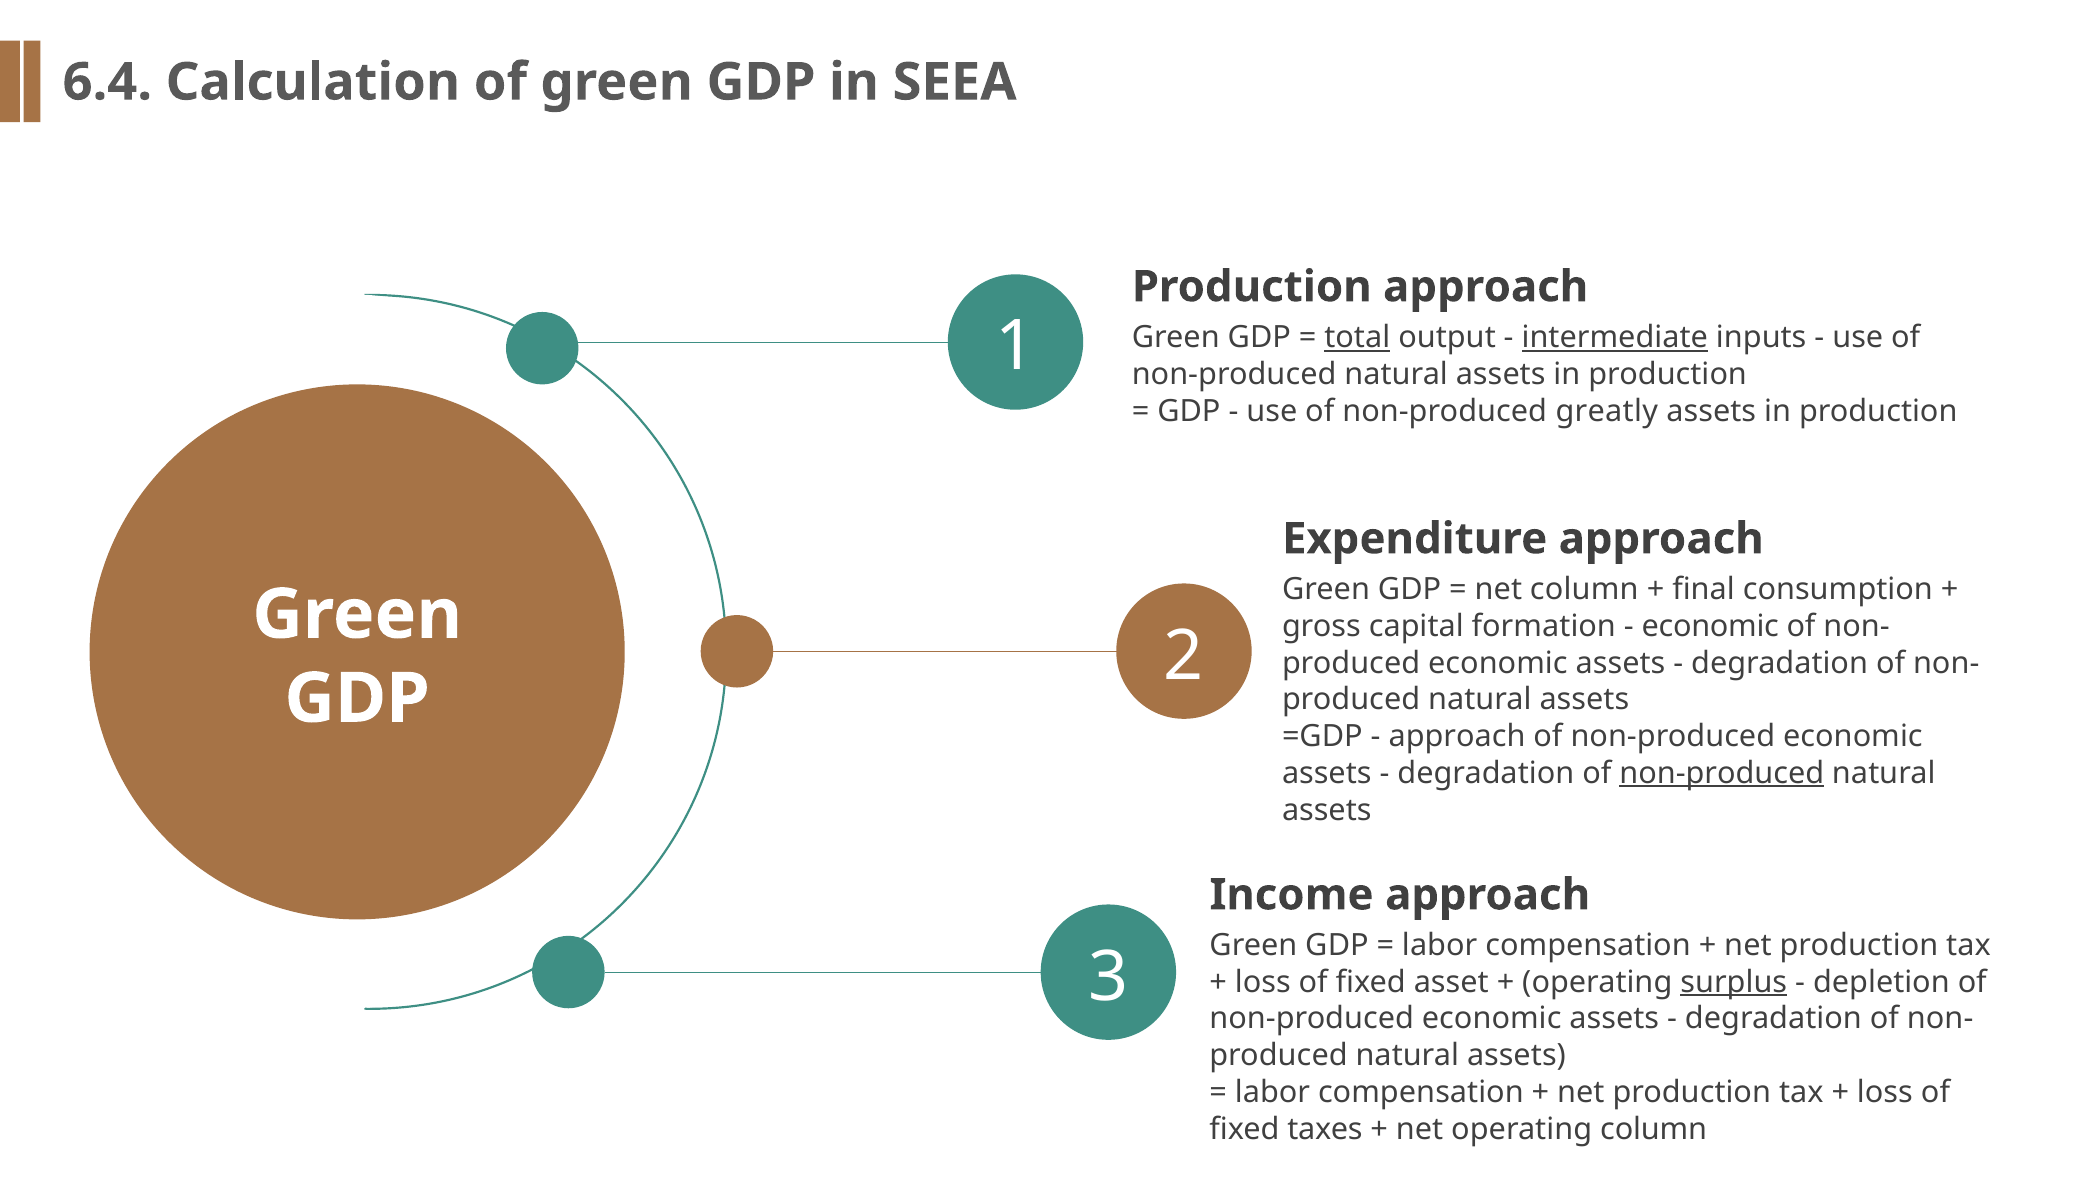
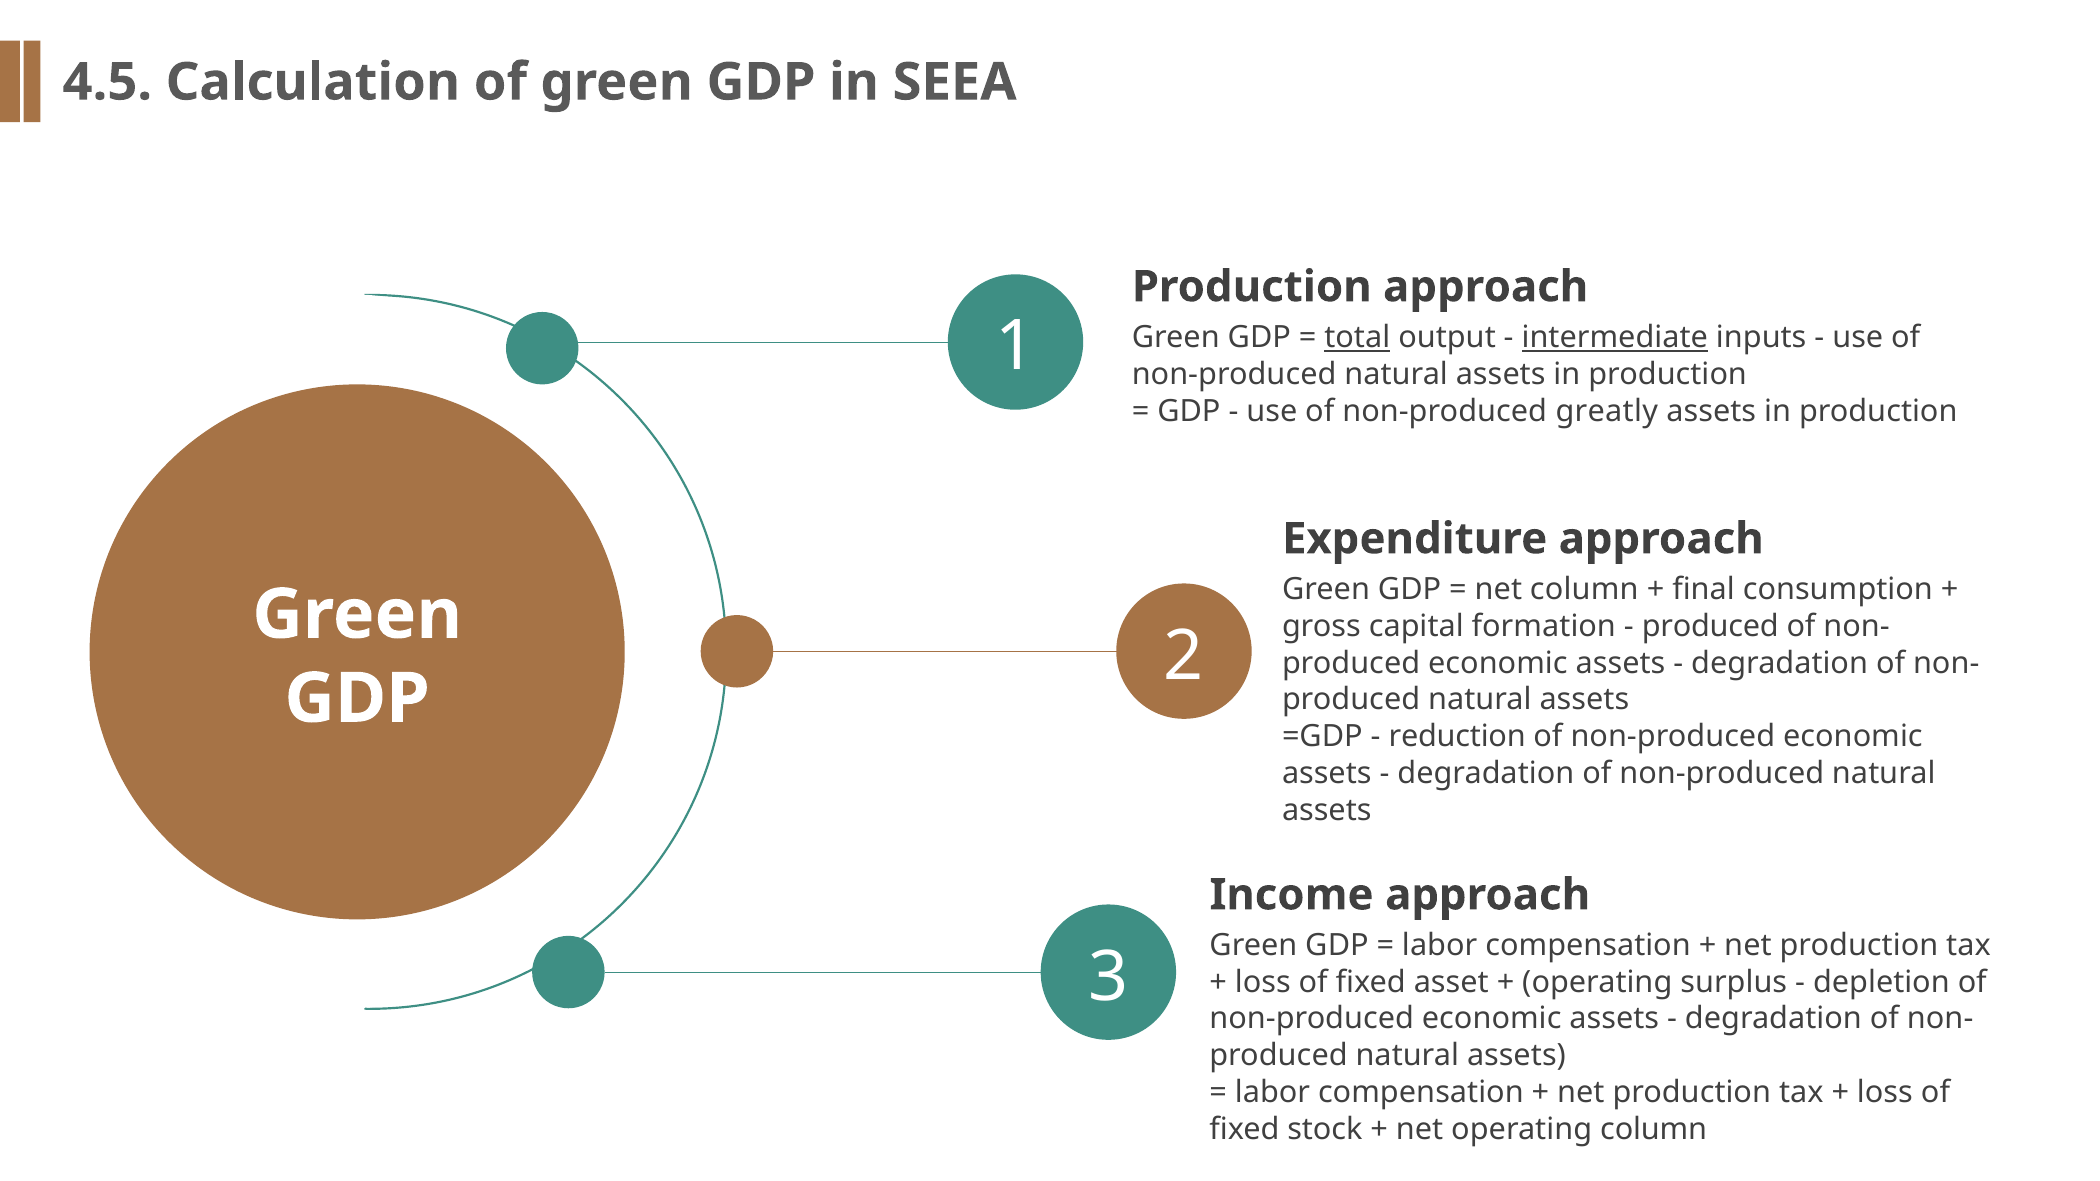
6.4: 6.4 -> 4.5 (107, 82)
economic: economic -> produced (1710, 626)
approach: approach -> reduction (1457, 737)
non-produced underline: present -> none (1722, 773)
surplus underline: present -> none (1734, 982)
taxes: taxes -> stock (1325, 1129)
